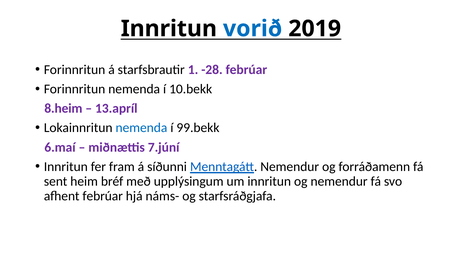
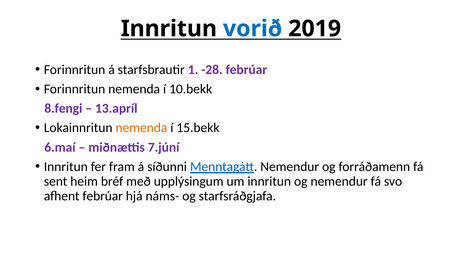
8.heim: 8.heim -> 8.fengi (63, 108)
nemenda colour: blue -> orange (141, 128)
99.bekk: 99.bekk -> 15.bekk (198, 128)
